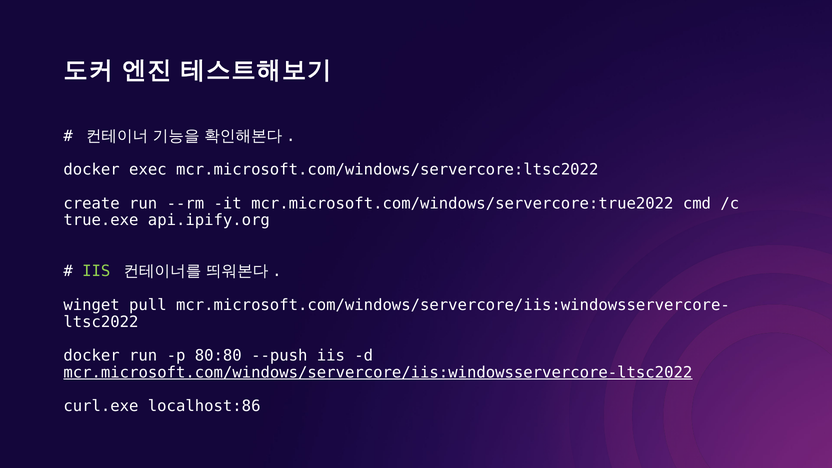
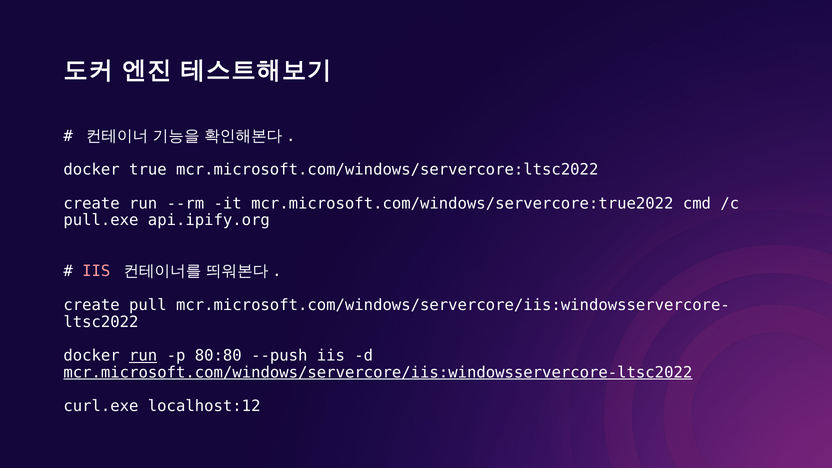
exec: exec -> true (148, 170)
true.exe: true.exe -> pull.exe (101, 220)
IIS colour: light green -> pink (96, 271)
winget: winget -> create (92, 305)
run underline: none -> present (143, 356)
localhost:86: localhost:86 -> localhost:12 (204, 406)
